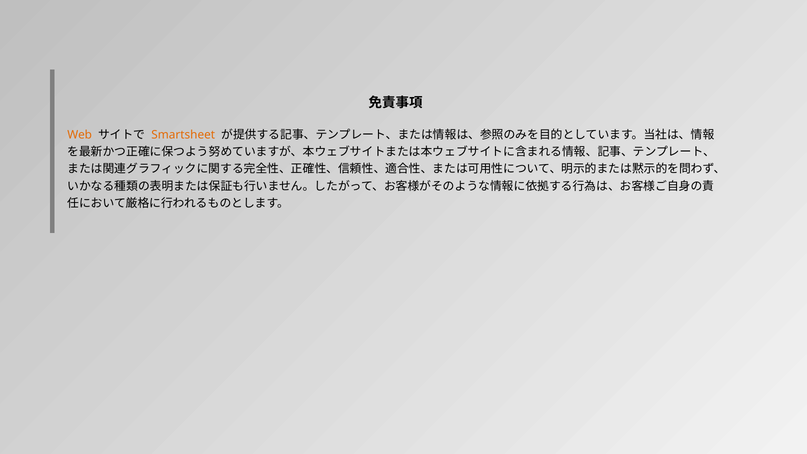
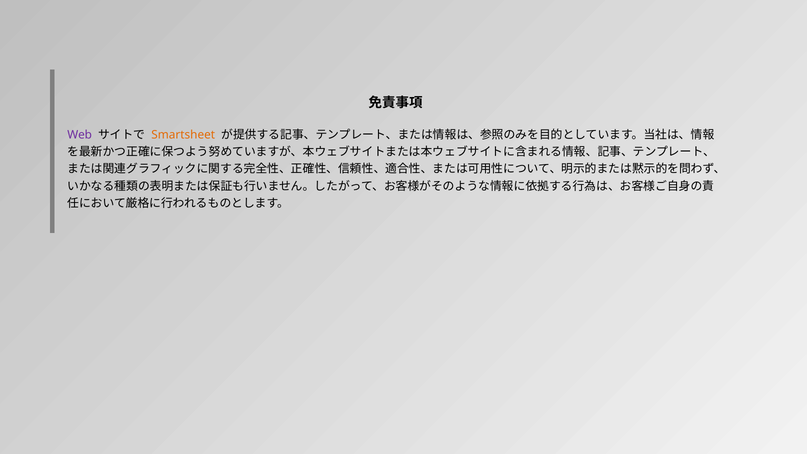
Web colour: orange -> purple (80, 135)
